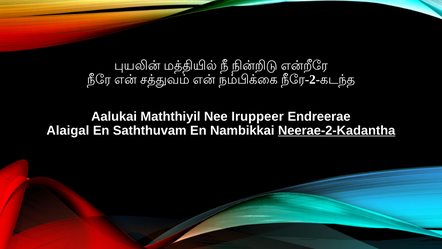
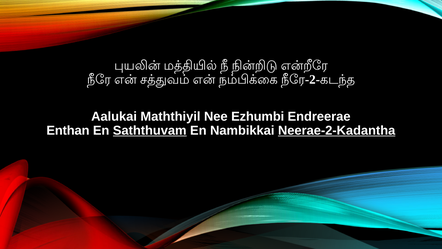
Iruppeer: Iruppeer -> Ezhumbi (258, 116)
Alaigal: Alaigal -> Enthan (68, 130)
Saththuvam underline: none -> present (150, 130)
